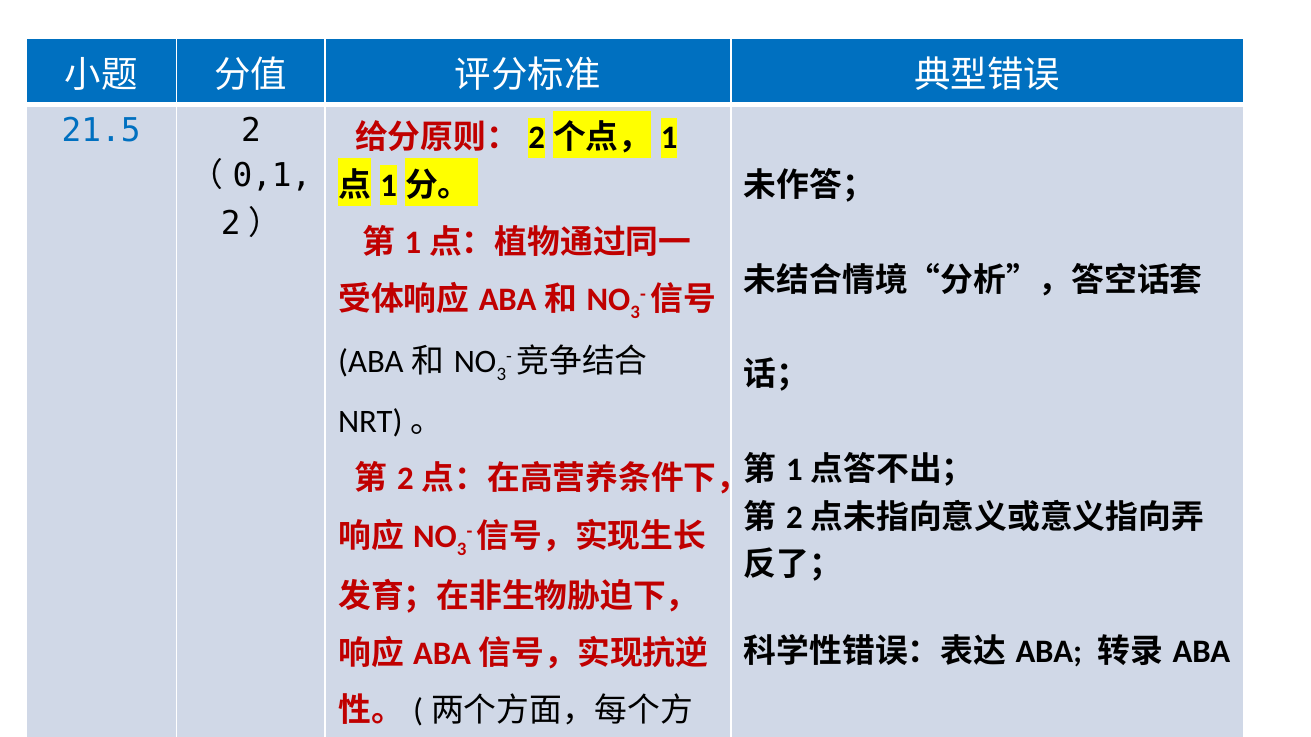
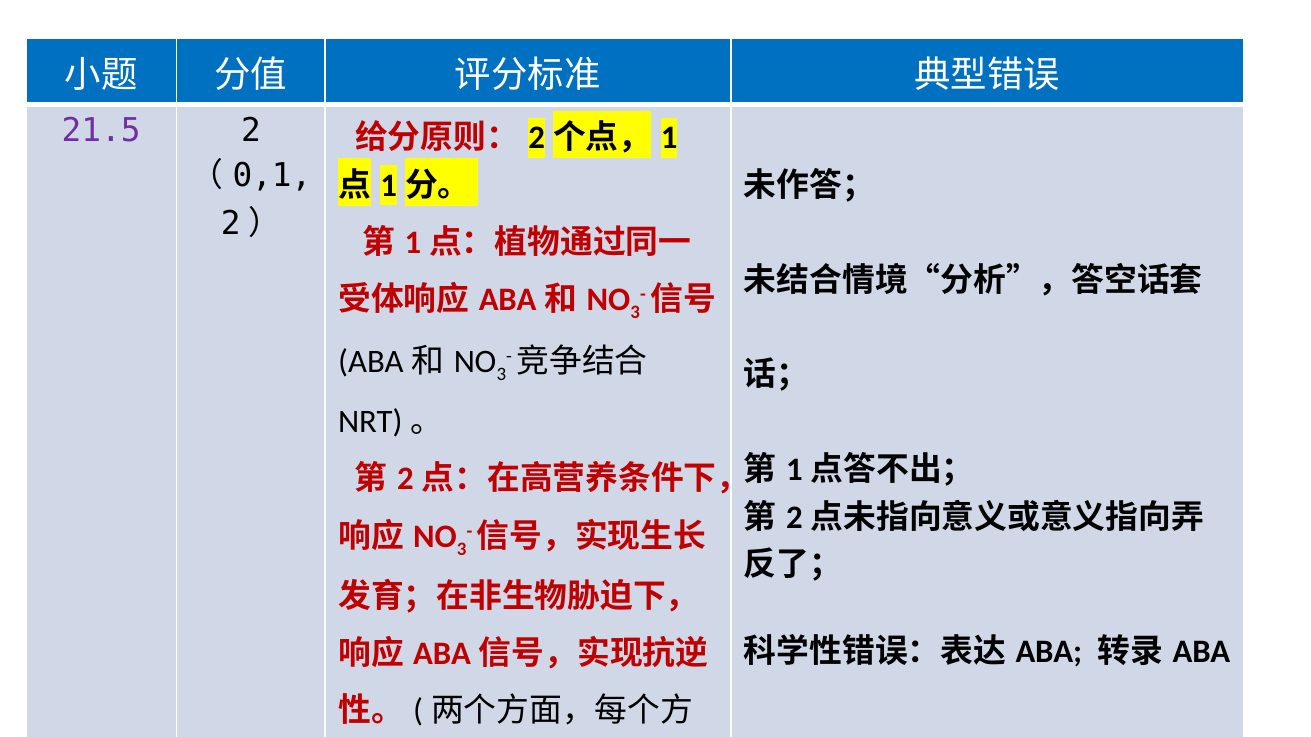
21.5 colour: blue -> purple (101, 130)
